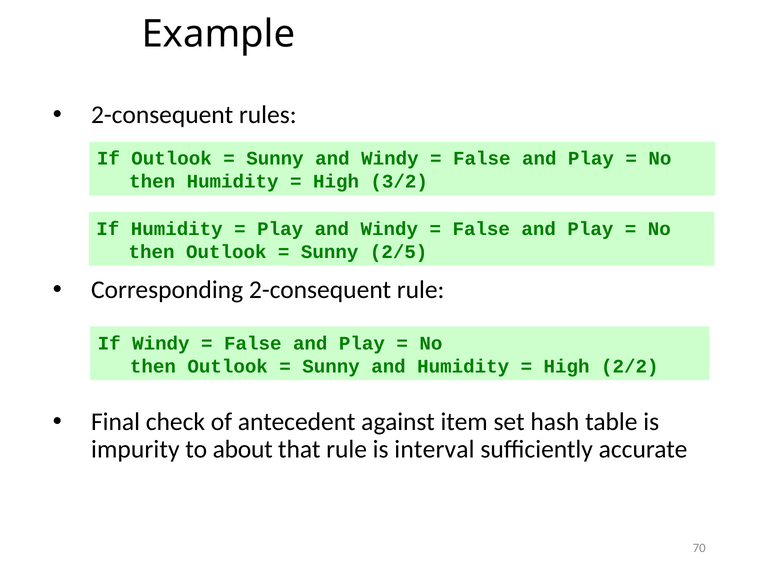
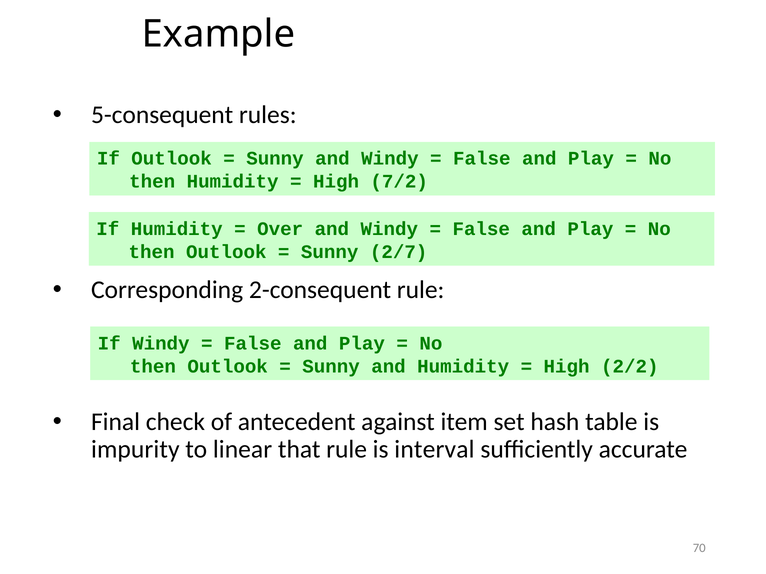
2-consequent: 2-consequent -> 5-consequent (162, 115)
3/2: 3/2 -> 7/2 (399, 182)
Play: Play -> Over (280, 229)
2/5: 2/5 -> 2/7 (399, 252)
about: about -> linear (243, 450)
